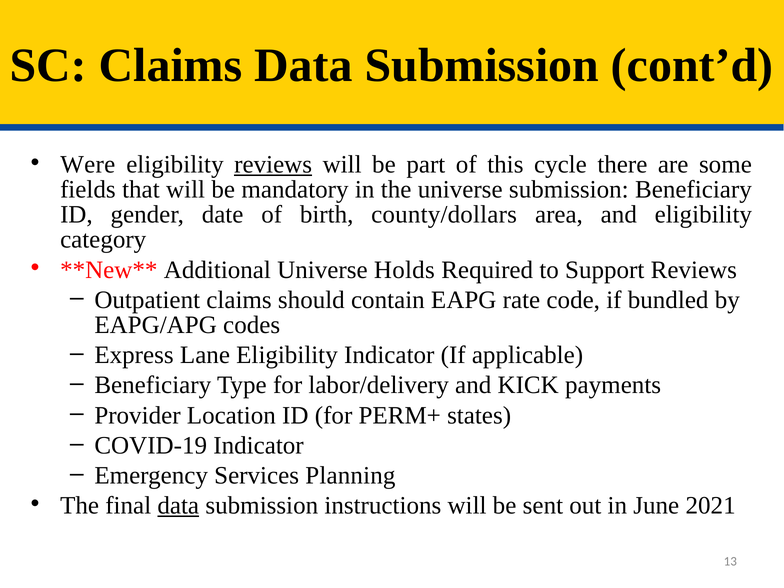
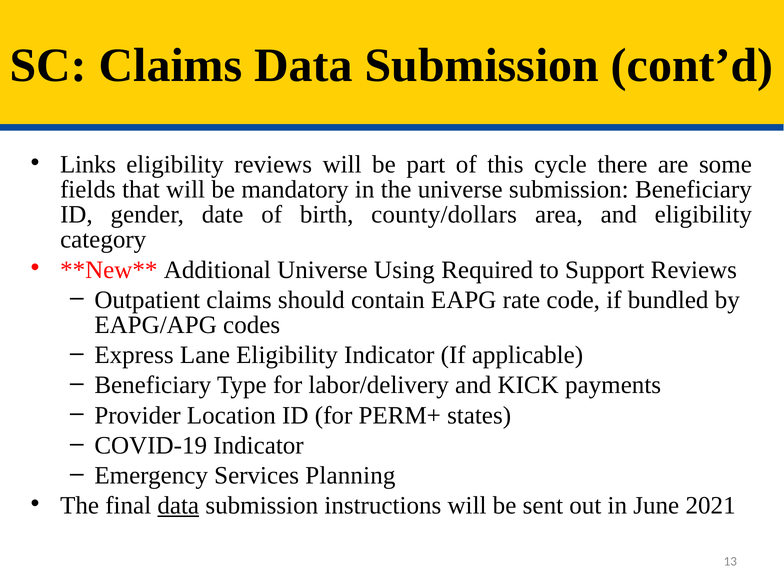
Were: Were -> Links (88, 164)
reviews underline: present -> none (273, 164)
Holds: Holds -> Using (404, 270)
